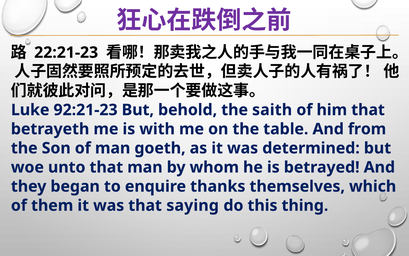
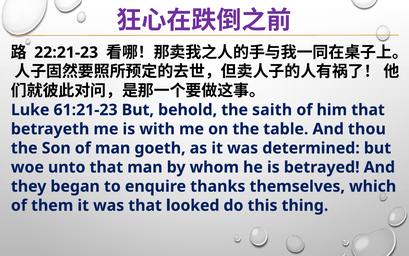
92:21-23: 92:21-23 -> 61:21-23 (86, 110)
from: from -> thou (367, 129)
saying: saying -> looked (193, 205)
